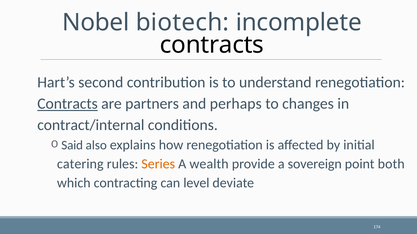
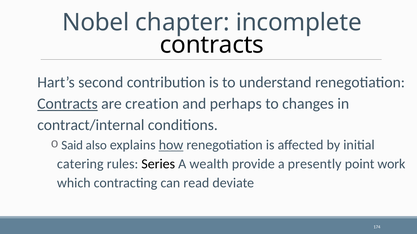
biotech: biotech -> chapter (183, 23)
partners: partners -> creation (152, 104)
how underline: none -> present (171, 145)
Series colour: orange -> black (158, 164)
sovereign: sovereign -> presently (315, 164)
both: both -> work (391, 164)
level: level -> read (196, 183)
